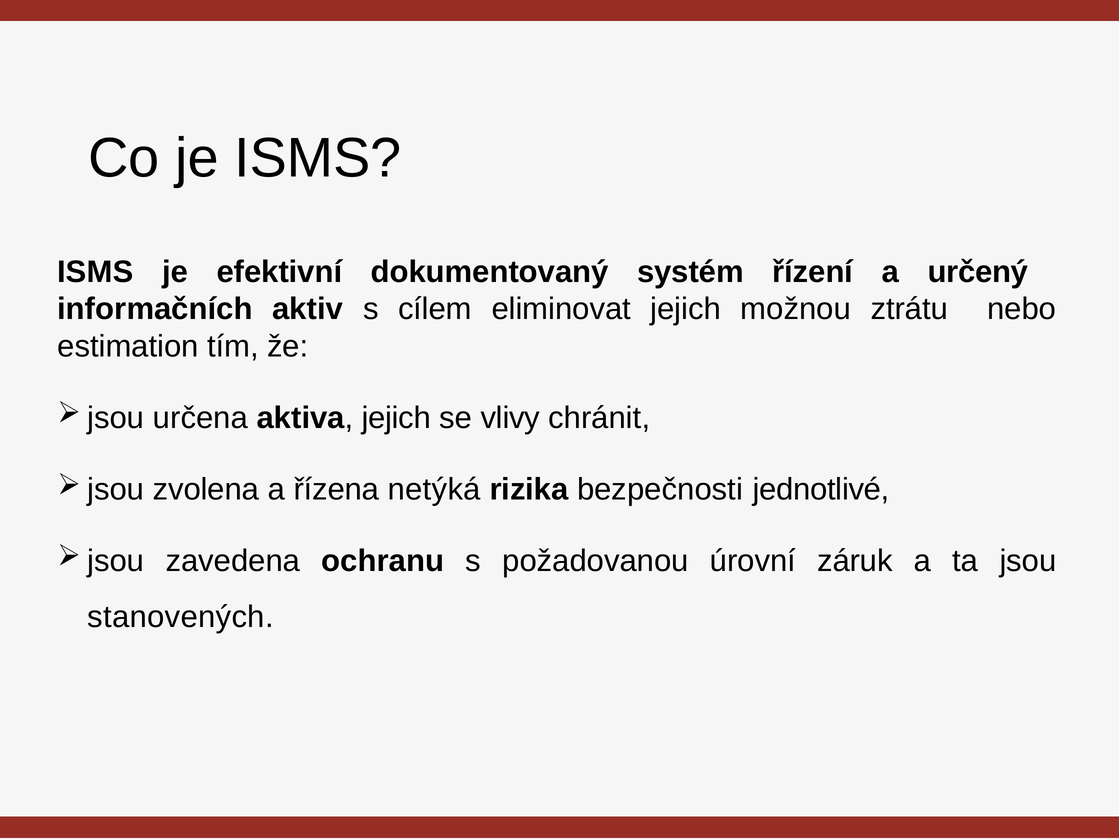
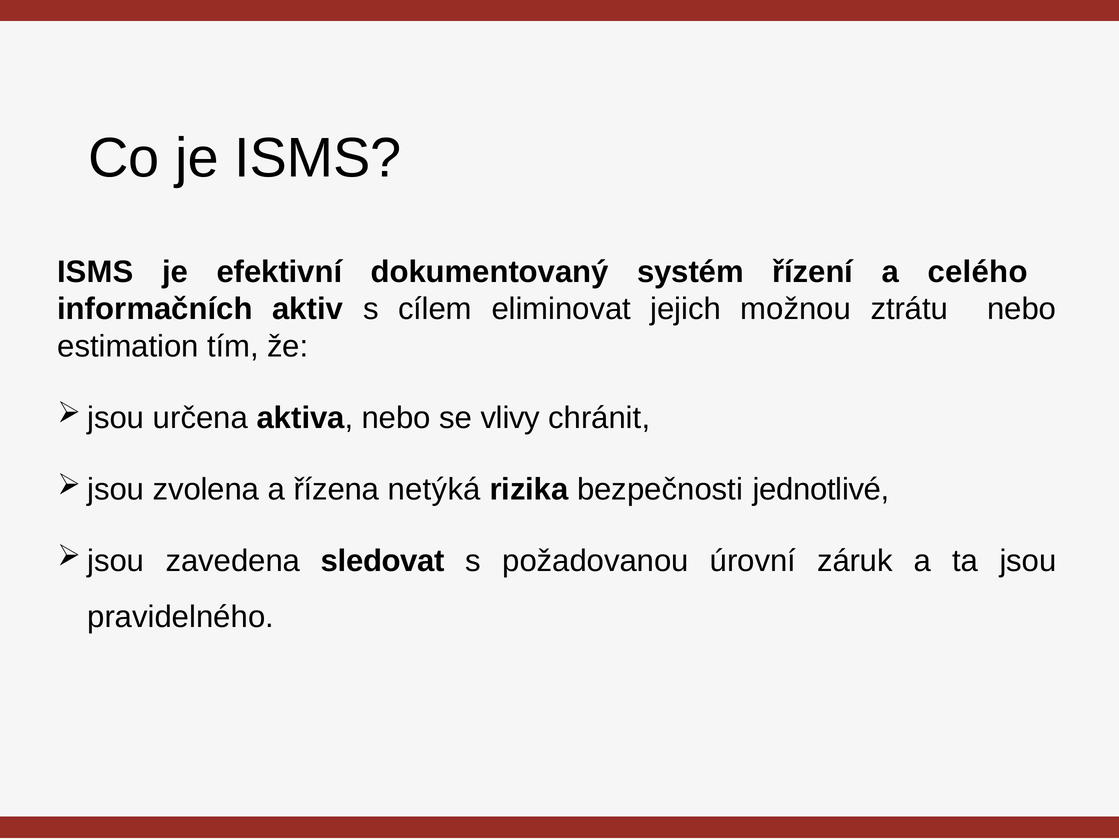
určený: určený -> celého (978, 272)
aktiva jejich: jejich -> nebo (396, 418)
ochranu: ochranu -> sledovat (383, 561)
stanovených: stanovených -> pravidelného (181, 617)
